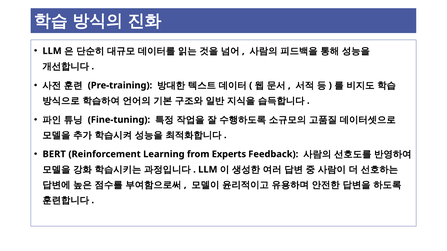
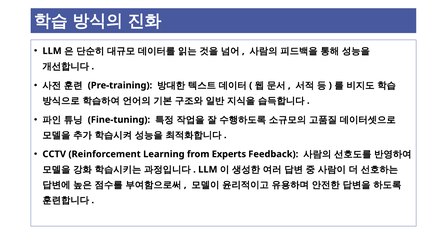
BERT: BERT -> CCTV (54, 154)
